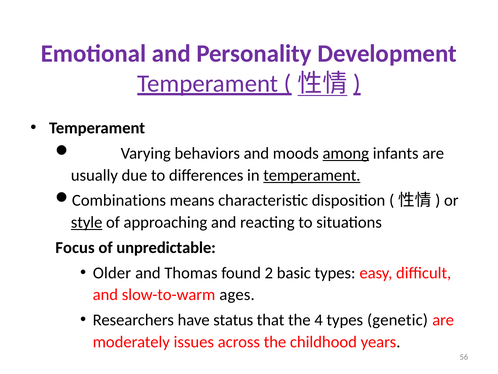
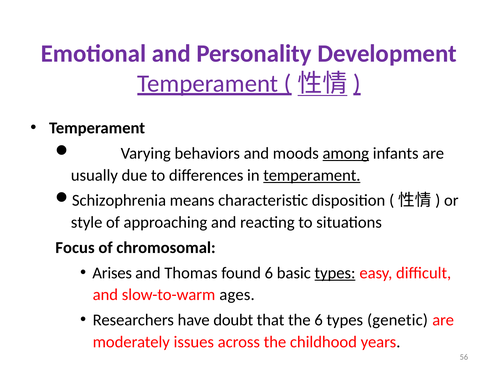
Combinations: Combinations -> Schizophrenia (119, 200)
style underline: present -> none (87, 222)
unpredictable: unpredictable -> chromosomal (166, 247)
Older: Older -> Arises (112, 272)
found 2: 2 -> 6 (269, 272)
types underline: none -> present (335, 272)
status: status -> doubt (233, 320)
the 4: 4 -> 6 (319, 320)
